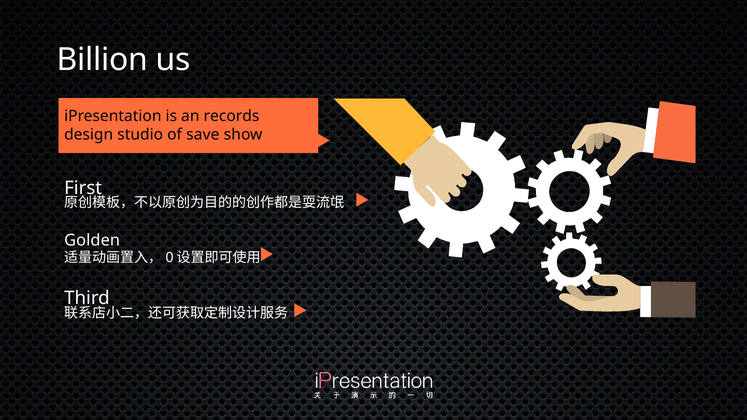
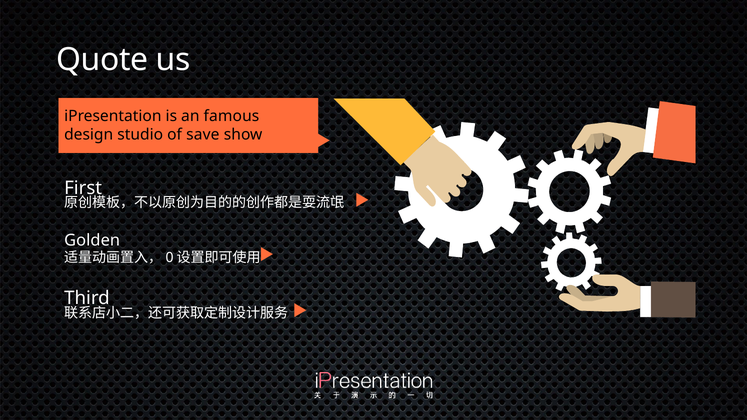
Billion: Billion -> Quote (102, 60)
records: records -> famous (231, 116)
